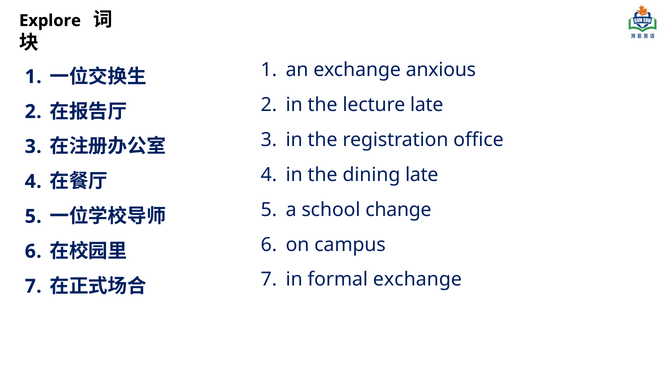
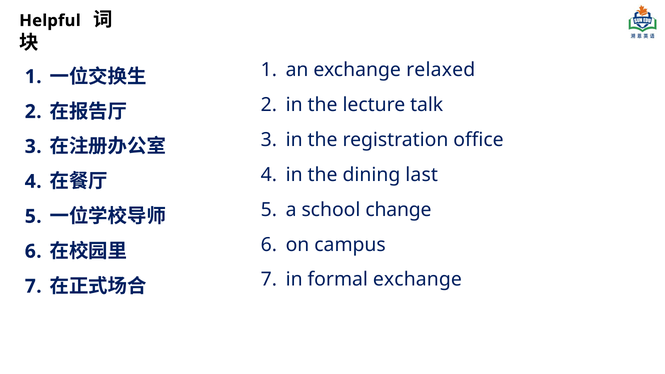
Explore: Explore -> Helpful (50, 21)
anxious: anxious -> relaxed (441, 70)
lecture late: late -> talk (427, 105)
dining late: late -> last (422, 175)
